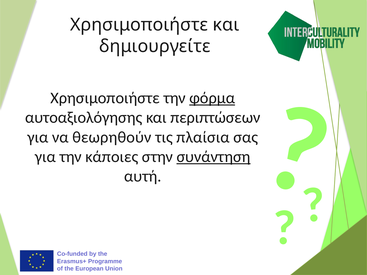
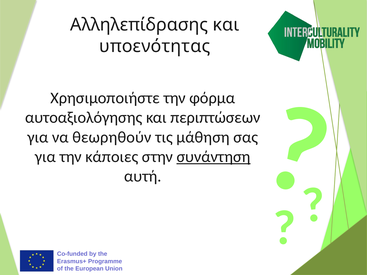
Χρησιμοποιήστε: Χρησιμοποιήστε -> Αλληλεπίδρασης (139, 25)
δημιουργείτε: δημιουργείτε -> υποενότητας (155, 46)
φόρμα underline: present -> none (212, 98)
πλαίσια: πλαίσια -> μάθηση (203, 137)
